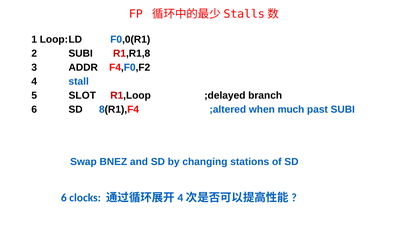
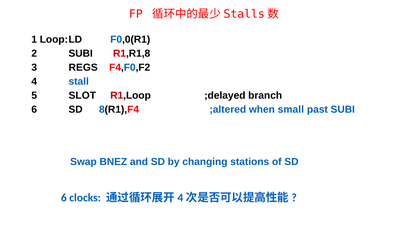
ADDR: ADDR -> REGS (83, 68)
much: much -> small (291, 110)
